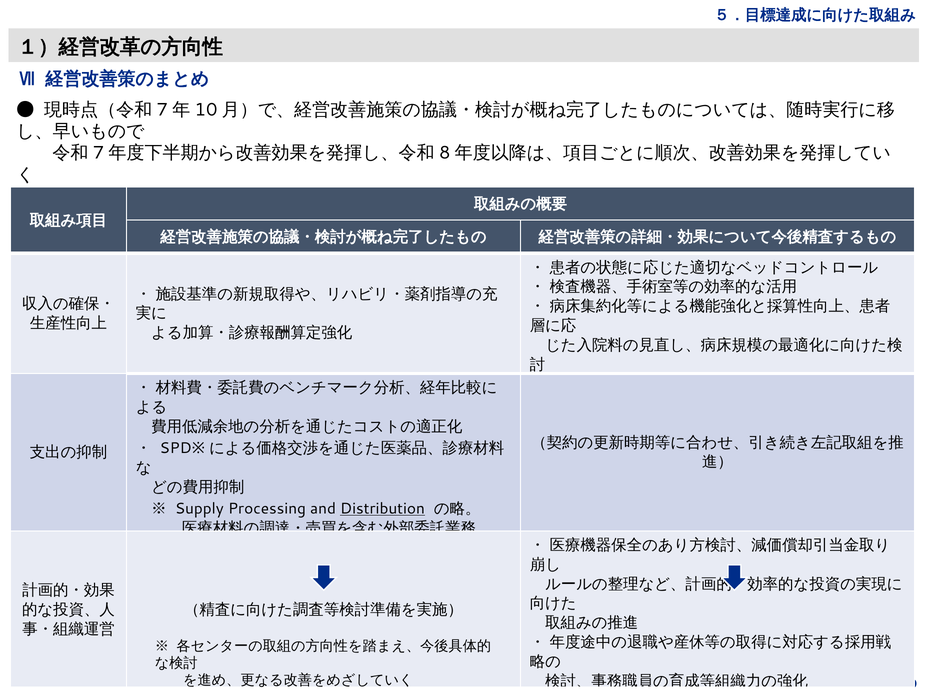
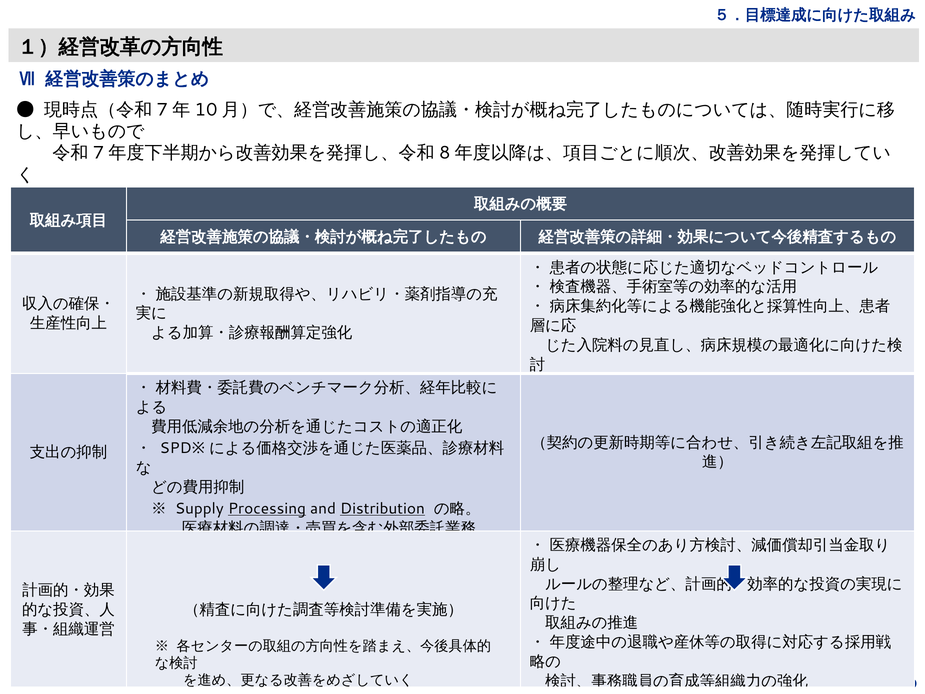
Processing underline: none -> present (267, 508)
